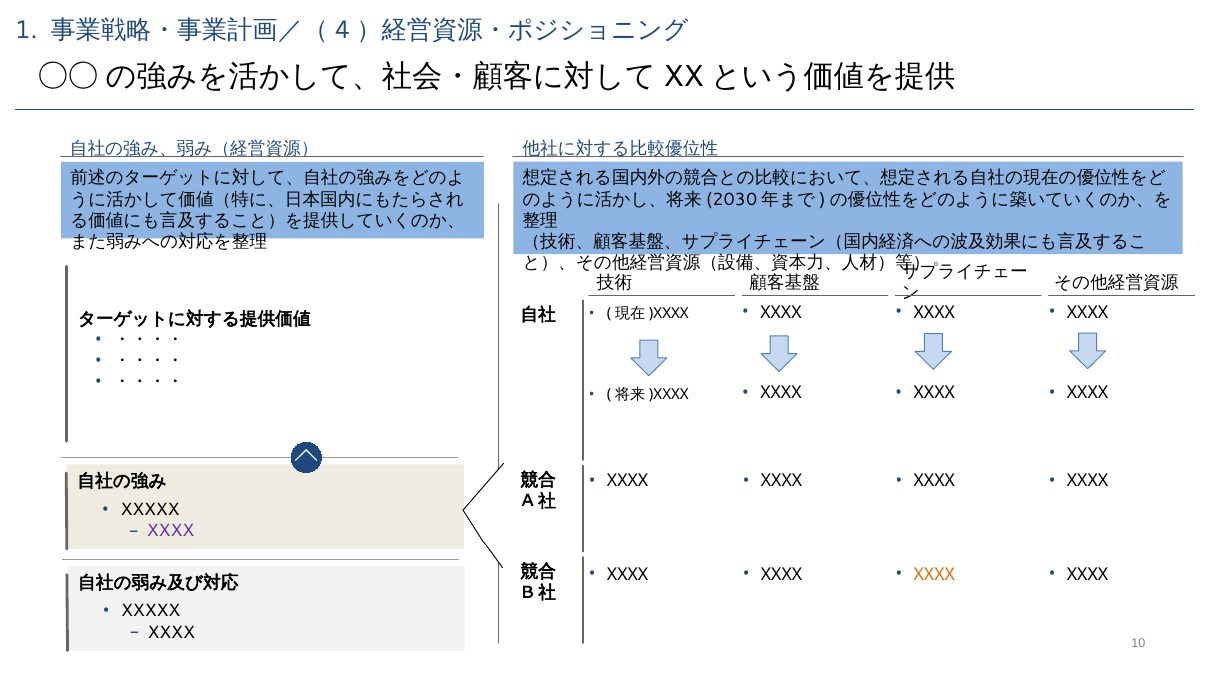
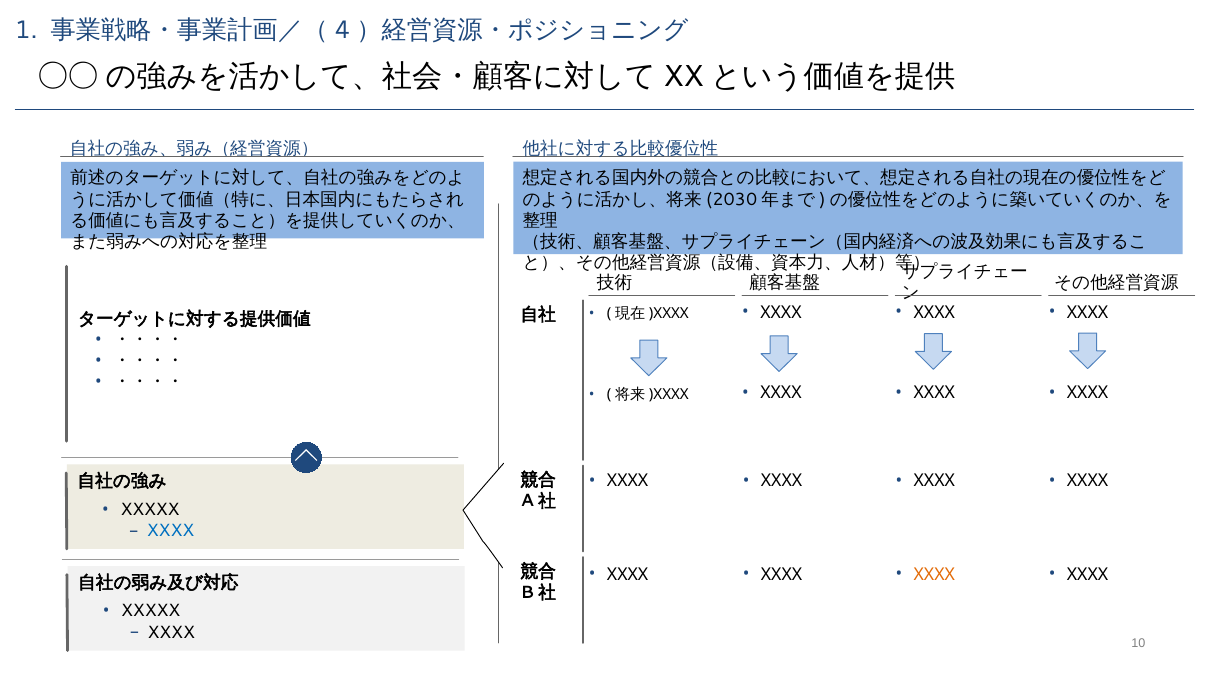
XXXX colour: purple -> blue (171, 531)
